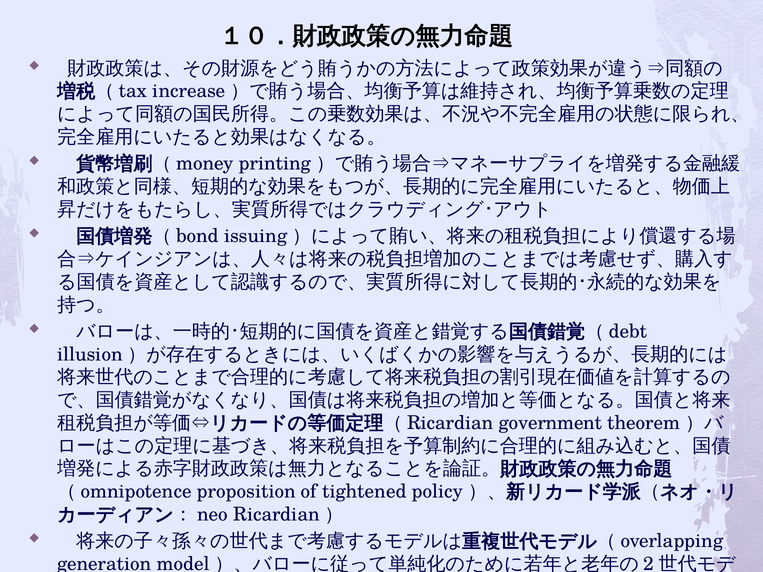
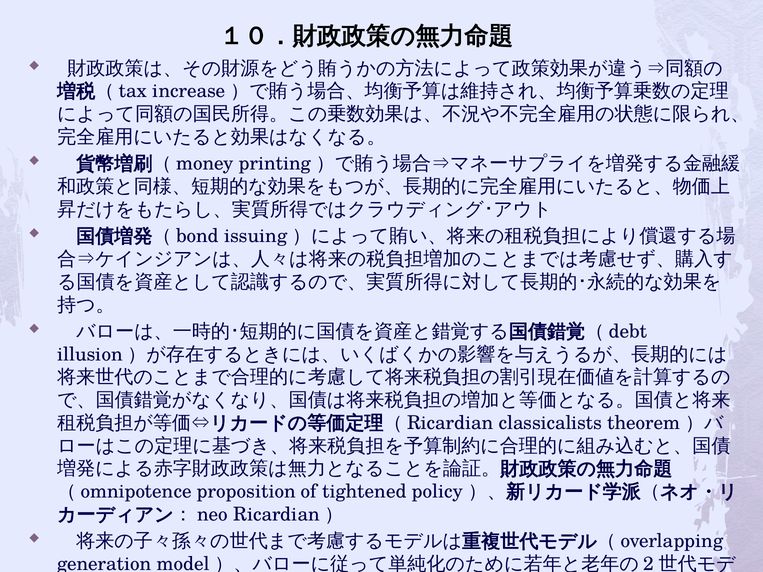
government: government -> classicalists (550, 423)
